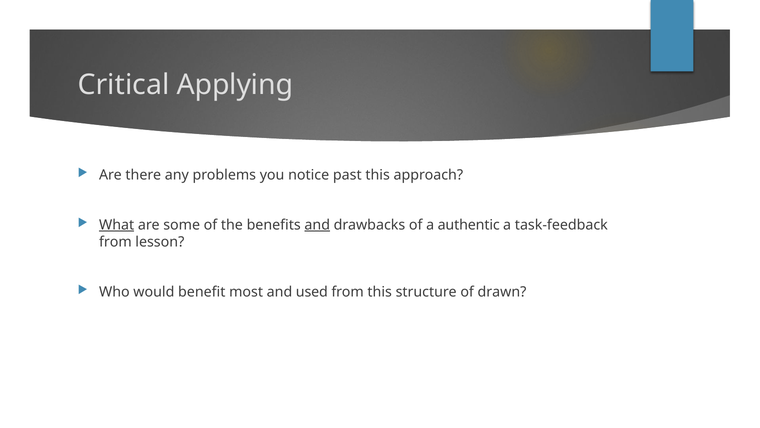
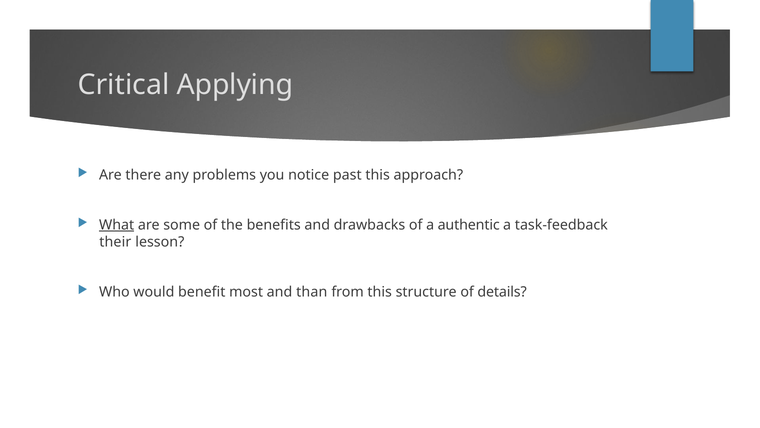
and underline: present -> none (317, 225)
from: from -> their (115, 242)
used: used -> than (312, 292)
drawn: drawn -> details (502, 292)
